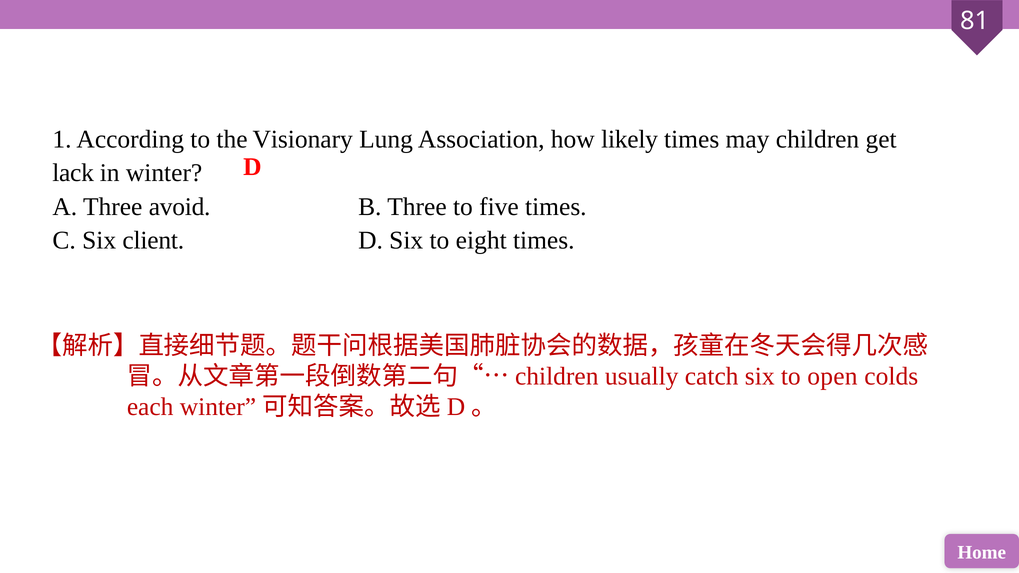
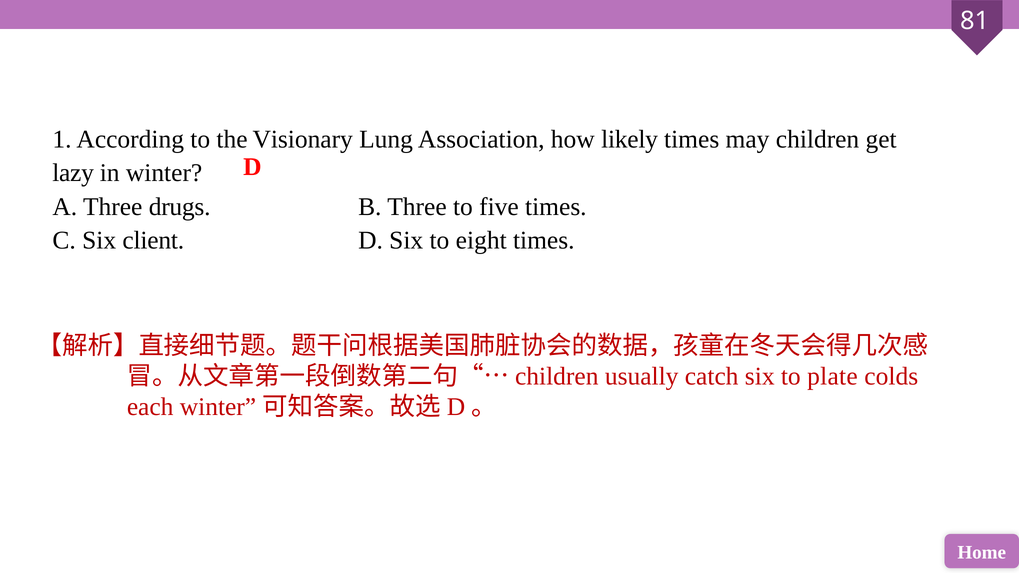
lack: lack -> lazy (73, 173)
avoid: avoid -> drugs (180, 207)
open: open -> plate (832, 377)
